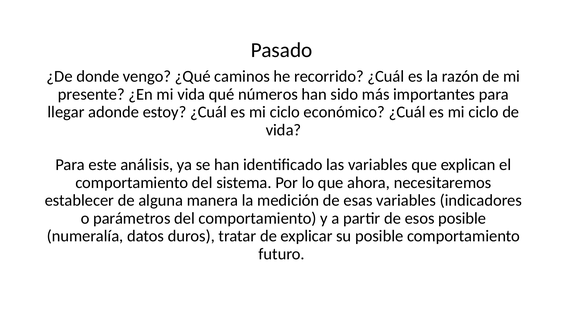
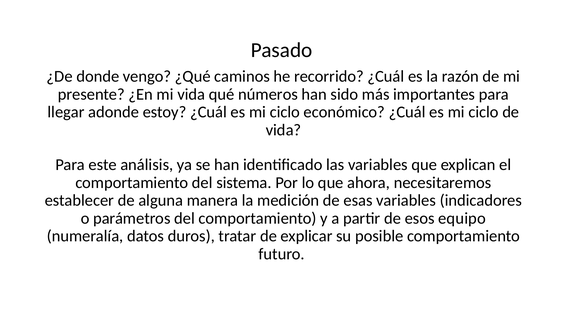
esos posible: posible -> equipo (462, 218)
